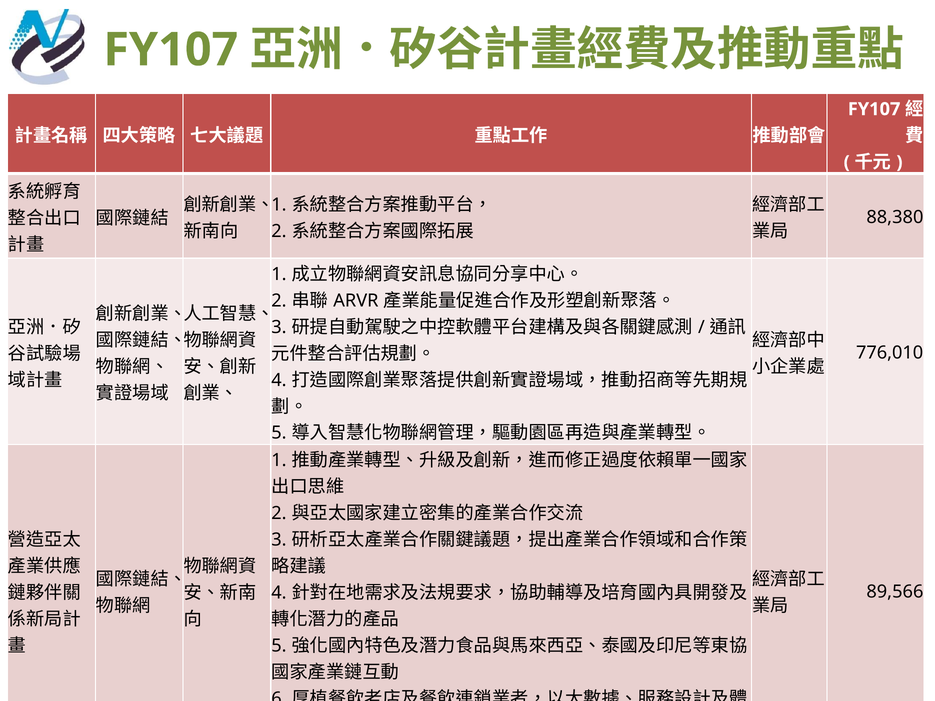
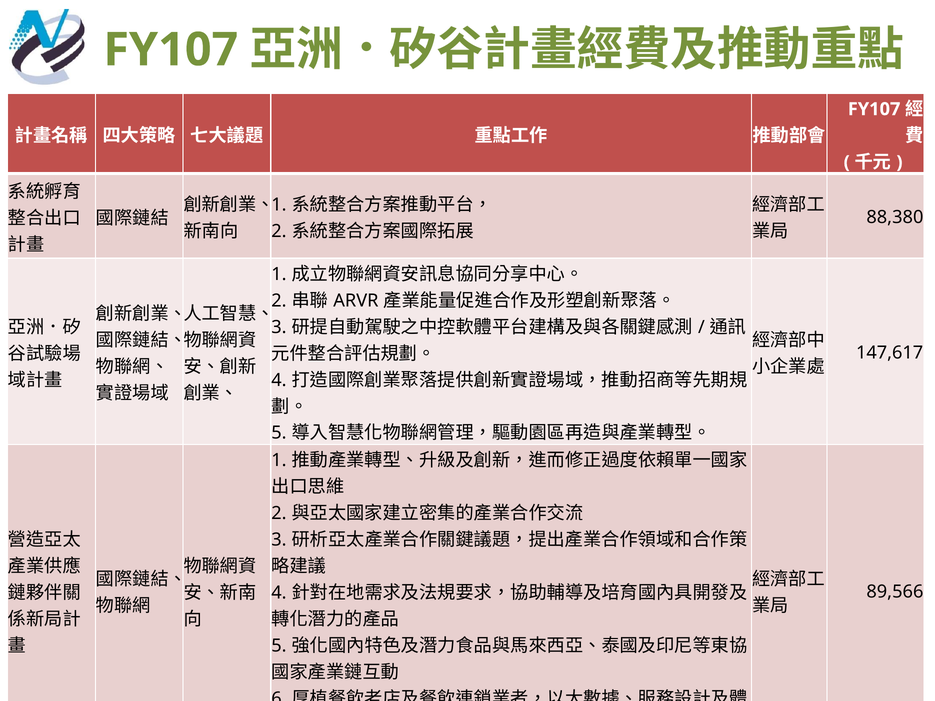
776,010: 776,010 -> 147,617 (890, 353)
